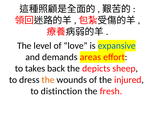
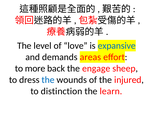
takes: takes -> more (35, 69)
depicts: depicts -> engage (96, 69)
the colour: orange -> blue (48, 80)
fresh: fresh -> learn (111, 91)
